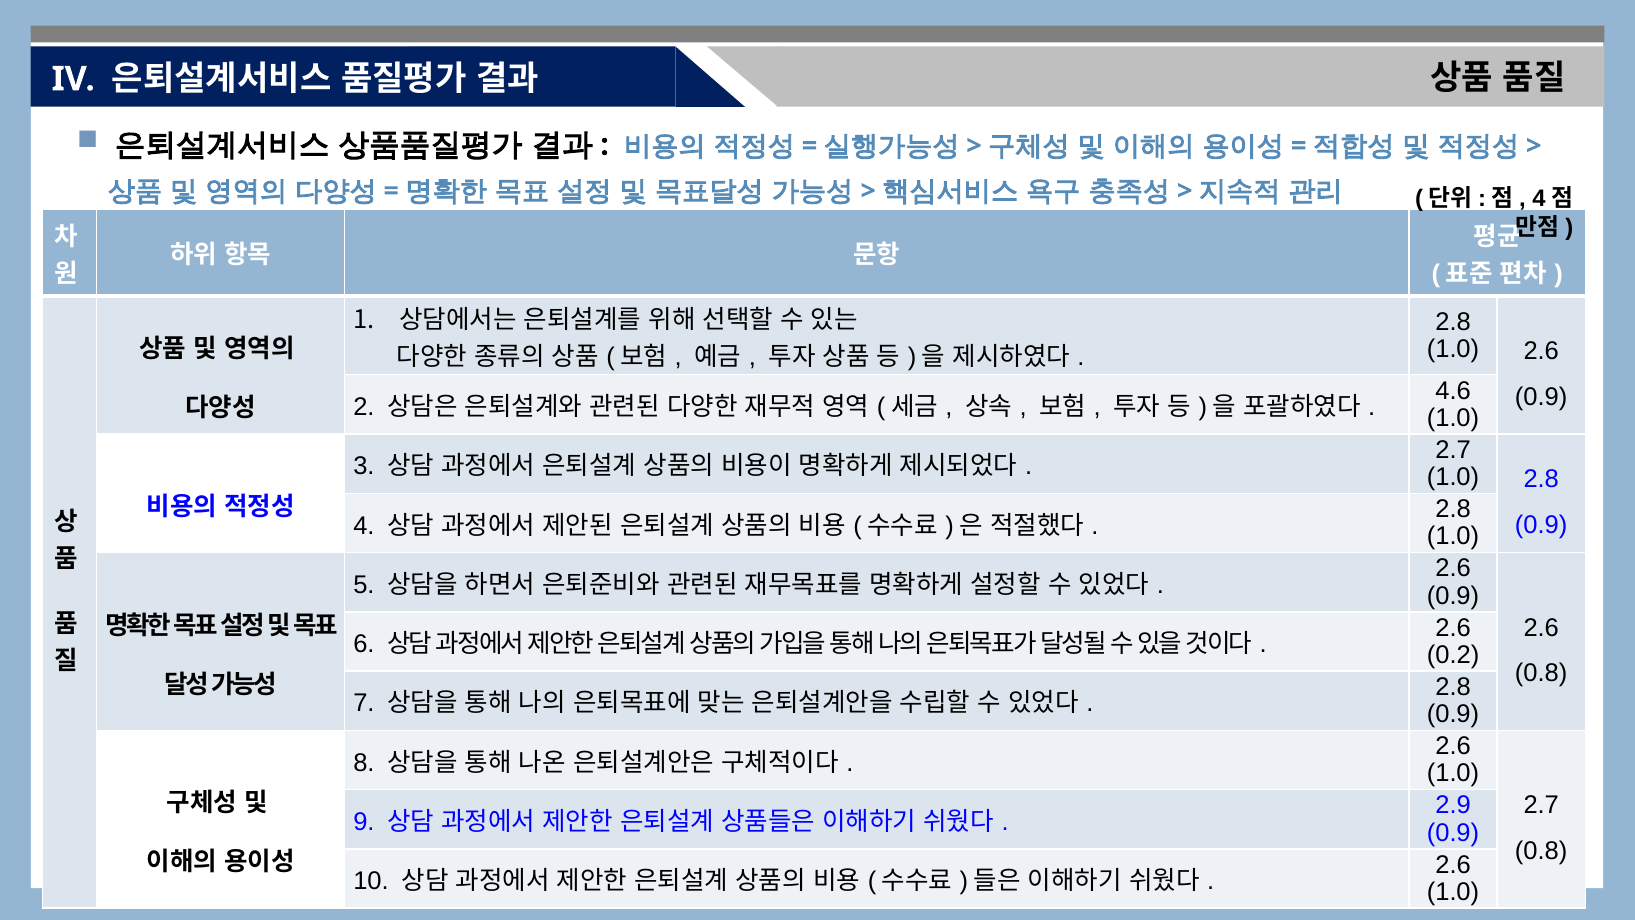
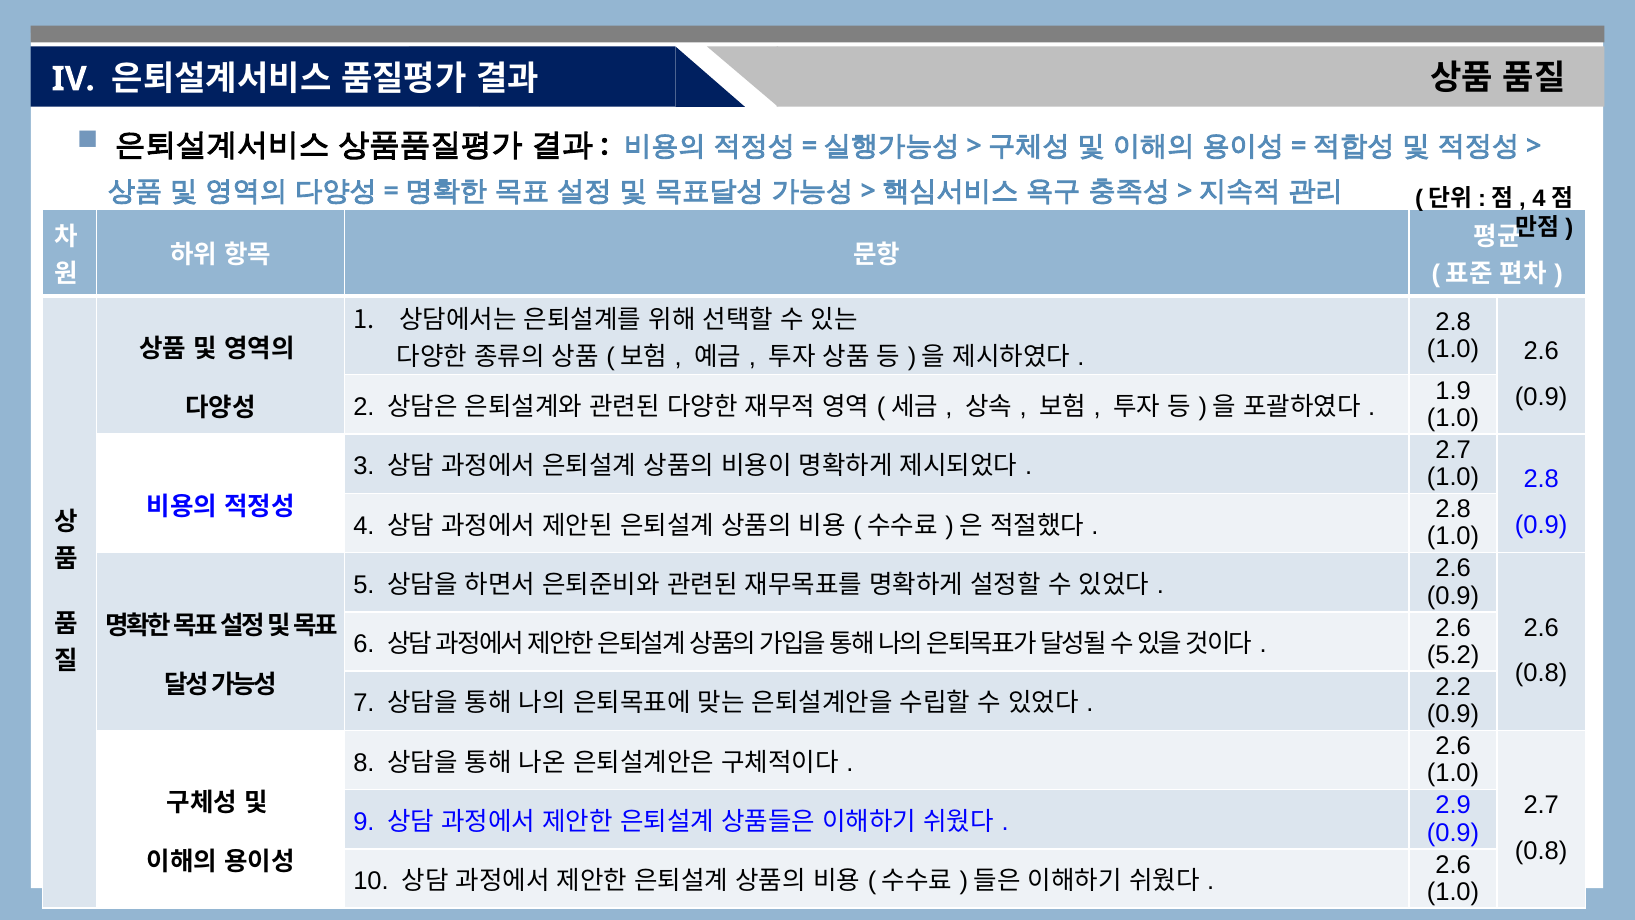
4.6: 4.6 -> 1.9 (1453, 390)
0.2: 0.2 -> 5.2 (1453, 655)
2.8: 2.8 -> 2.2 (1453, 687)
